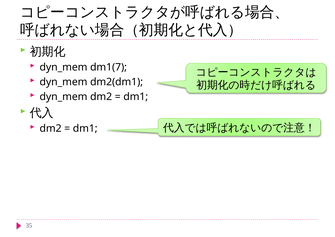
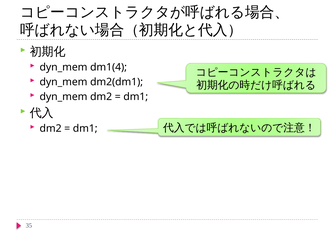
dm1(7: dm1(7 -> dm1(4 (109, 67)
